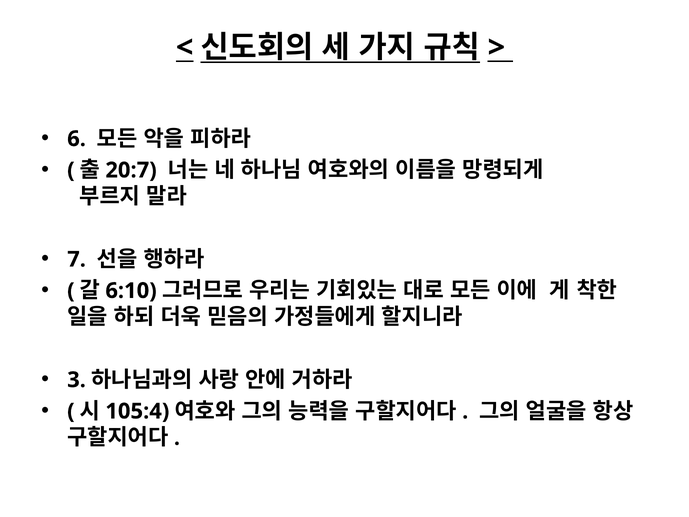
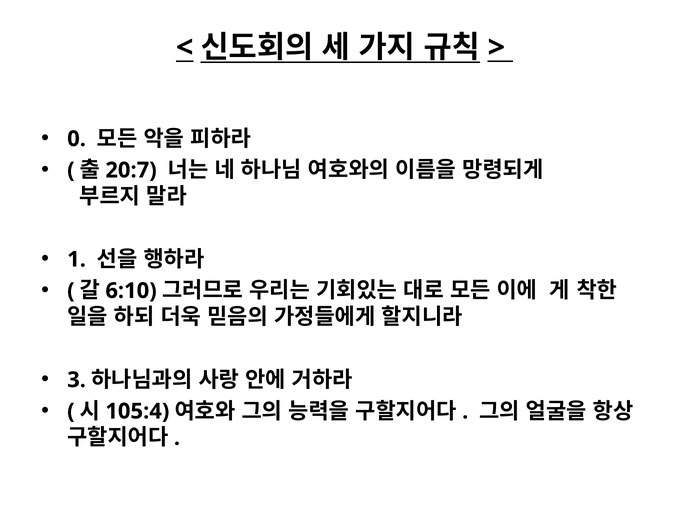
6: 6 -> 0 (77, 139)
7: 7 -> 1 (77, 259)
